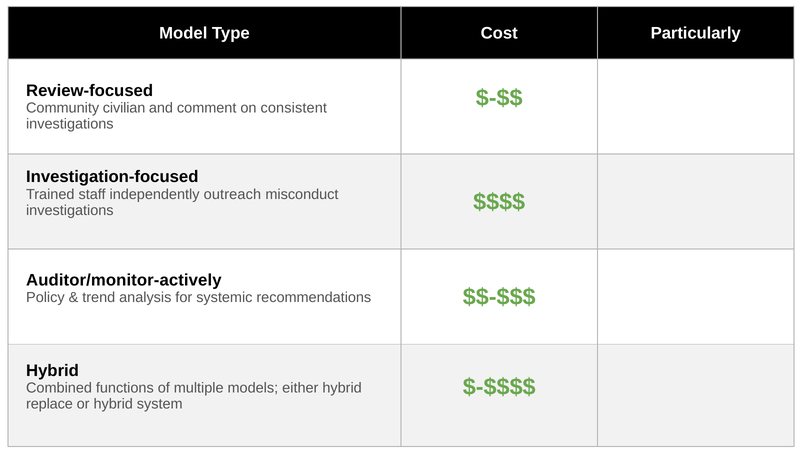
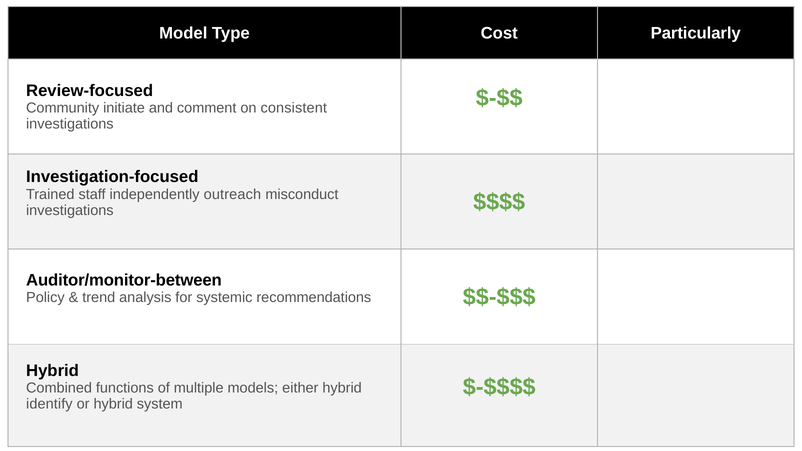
civilian: civilian -> initiate (124, 108)
Auditor/monitor-actively: Auditor/monitor-actively -> Auditor/monitor-between (124, 280)
replace: replace -> identify (49, 404)
